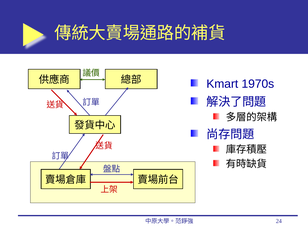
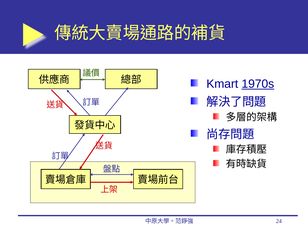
1970s underline: none -> present (258, 84)
